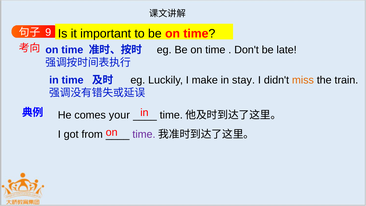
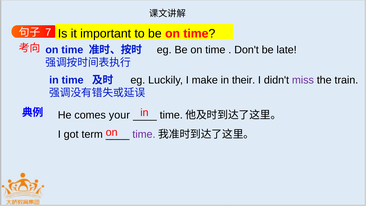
9: 9 -> 7 (48, 32)
stay: stay -> their (244, 80)
miss colour: orange -> purple (303, 80)
from: from -> term (92, 134)
